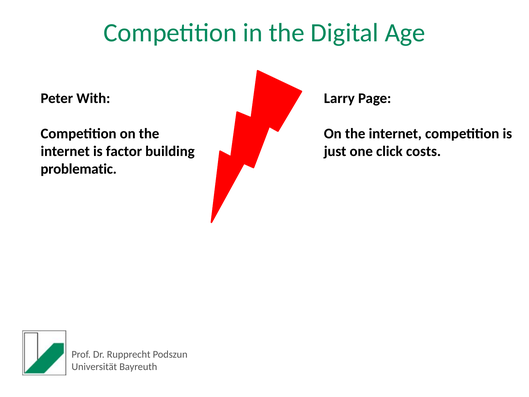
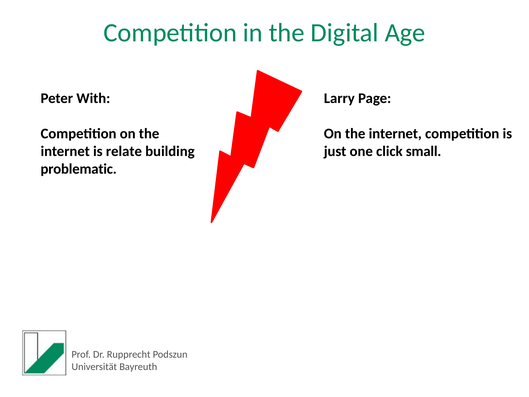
factor: factor -> relate (124, 151)
costs: costs -> small (424, 151)
